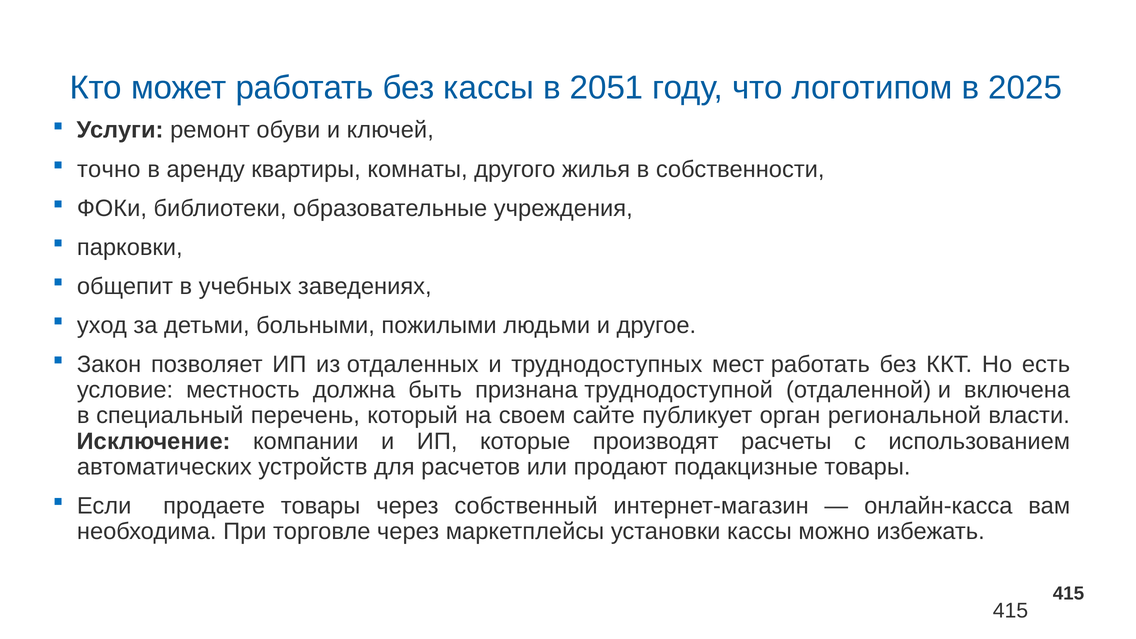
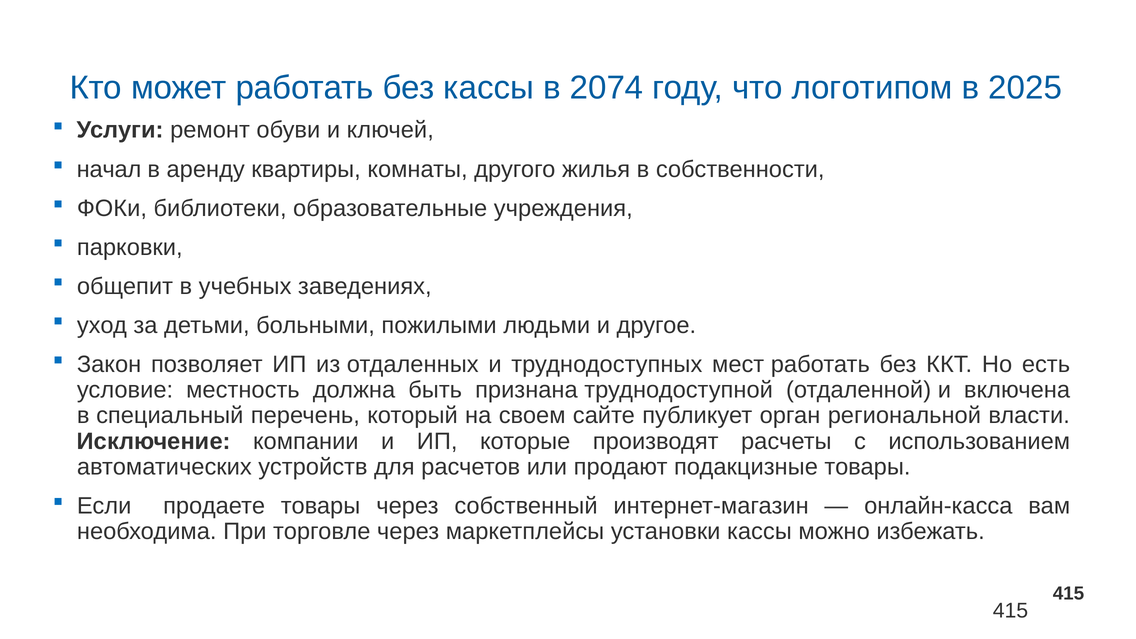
2051: 2051 -> 2074 (607, 88)
точно: точно -> начал (109, 169)
